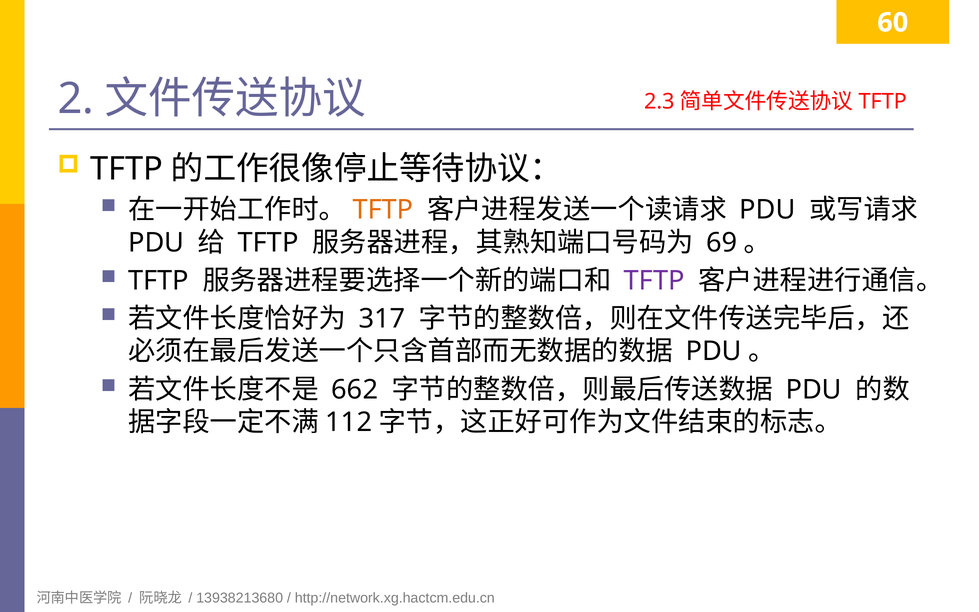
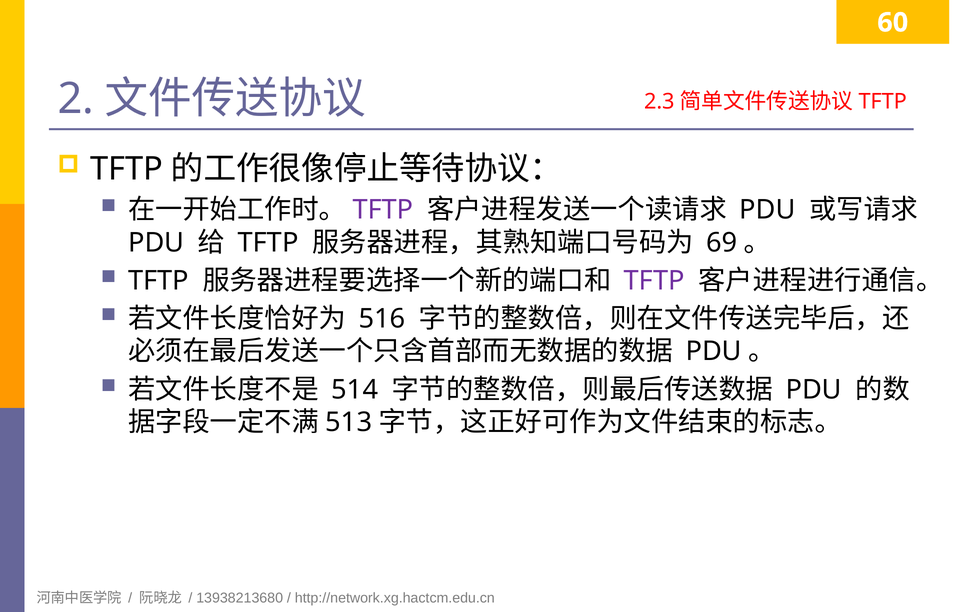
TFTP colour: orange -> purple (383, 210)
317: 317 -> 516 (382, 319)
662: 662 -> 514 (355, 389)
112: 112 -> 513 (349, 422)
